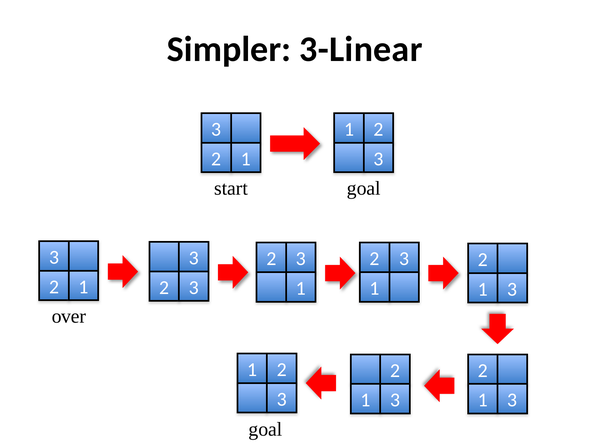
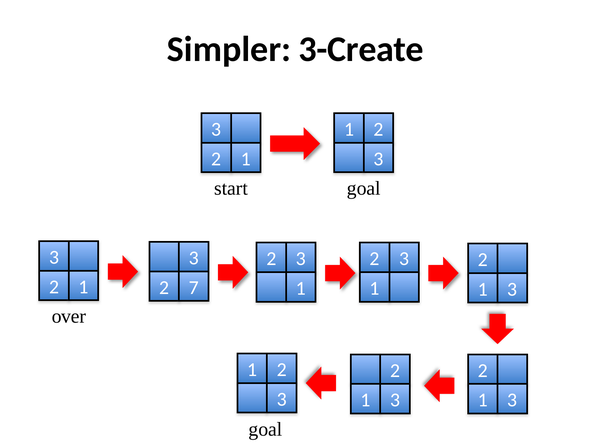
3-Linear: 3-Linear -> 3-Create (361, 49)
3: 3 -> 7 (194, 287)
